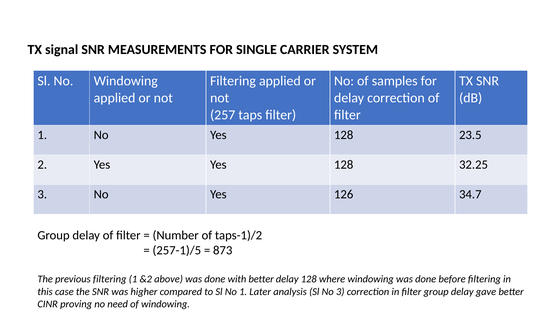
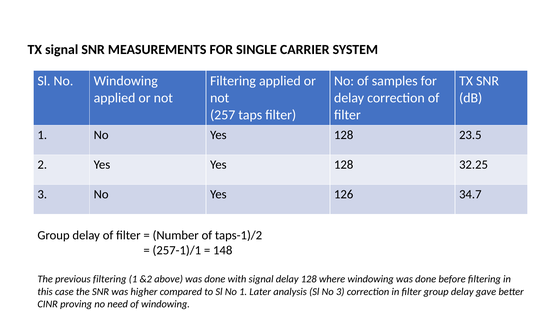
257-1)/5: 257-1)/5 -> 257-1)/1 (177, 251)
873: 873 -> 148 (223, 251)
with better: better -> signal (261, 280)
